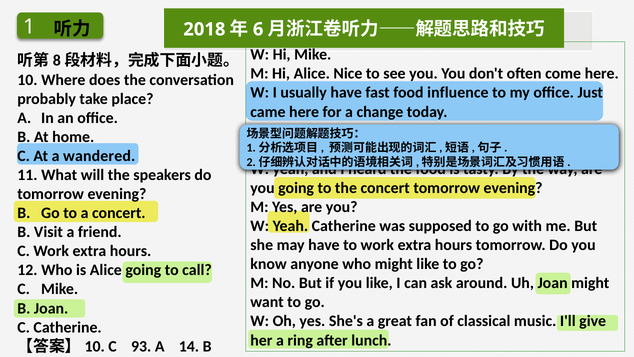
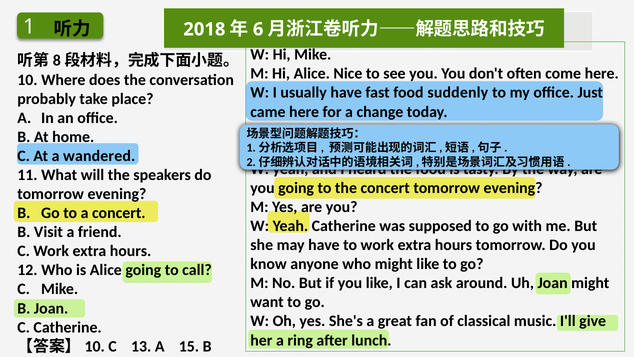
influence: influence -> suddenly (458, 93)
93: 93 -> 13 (141, 346)
14: 14 -> 15 (189, 346)
